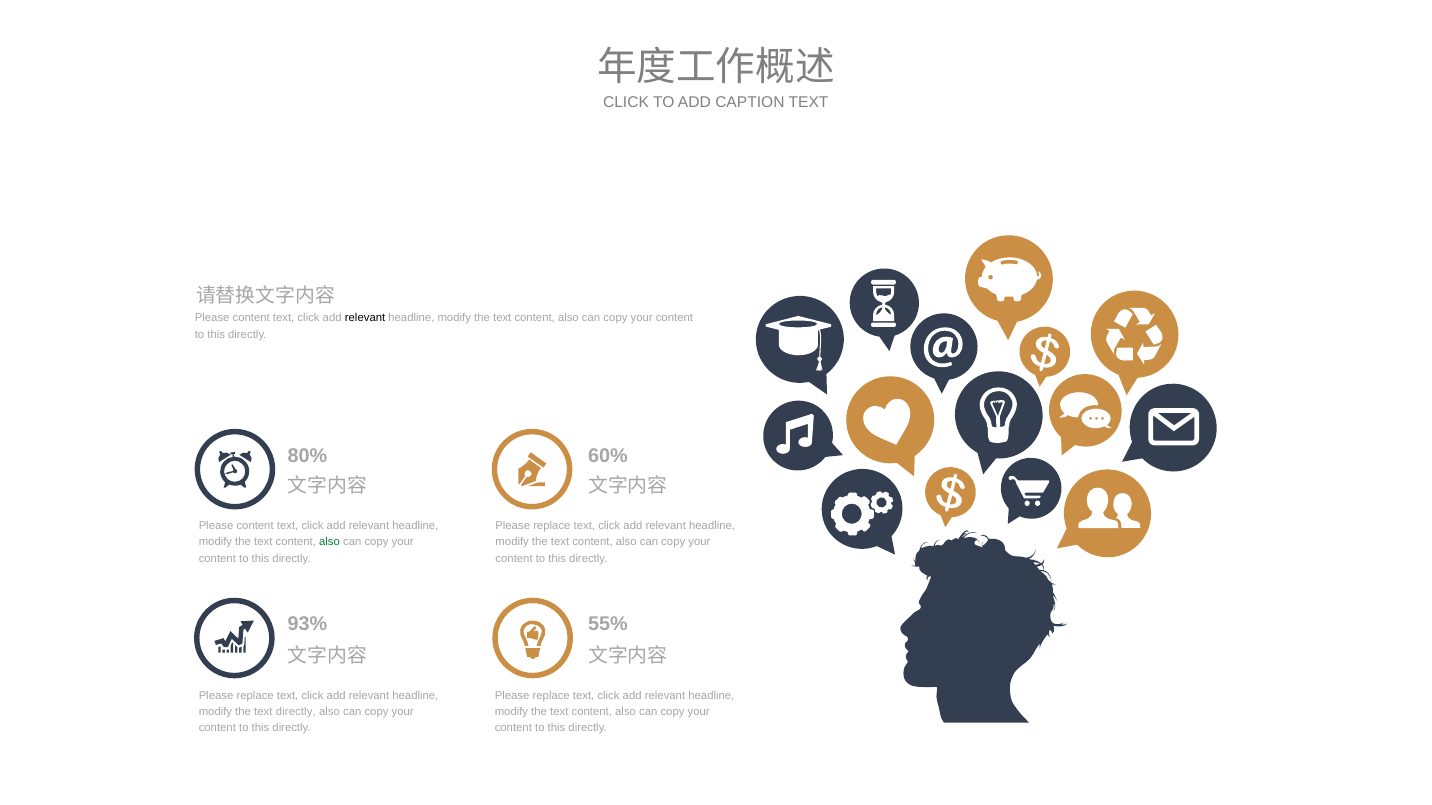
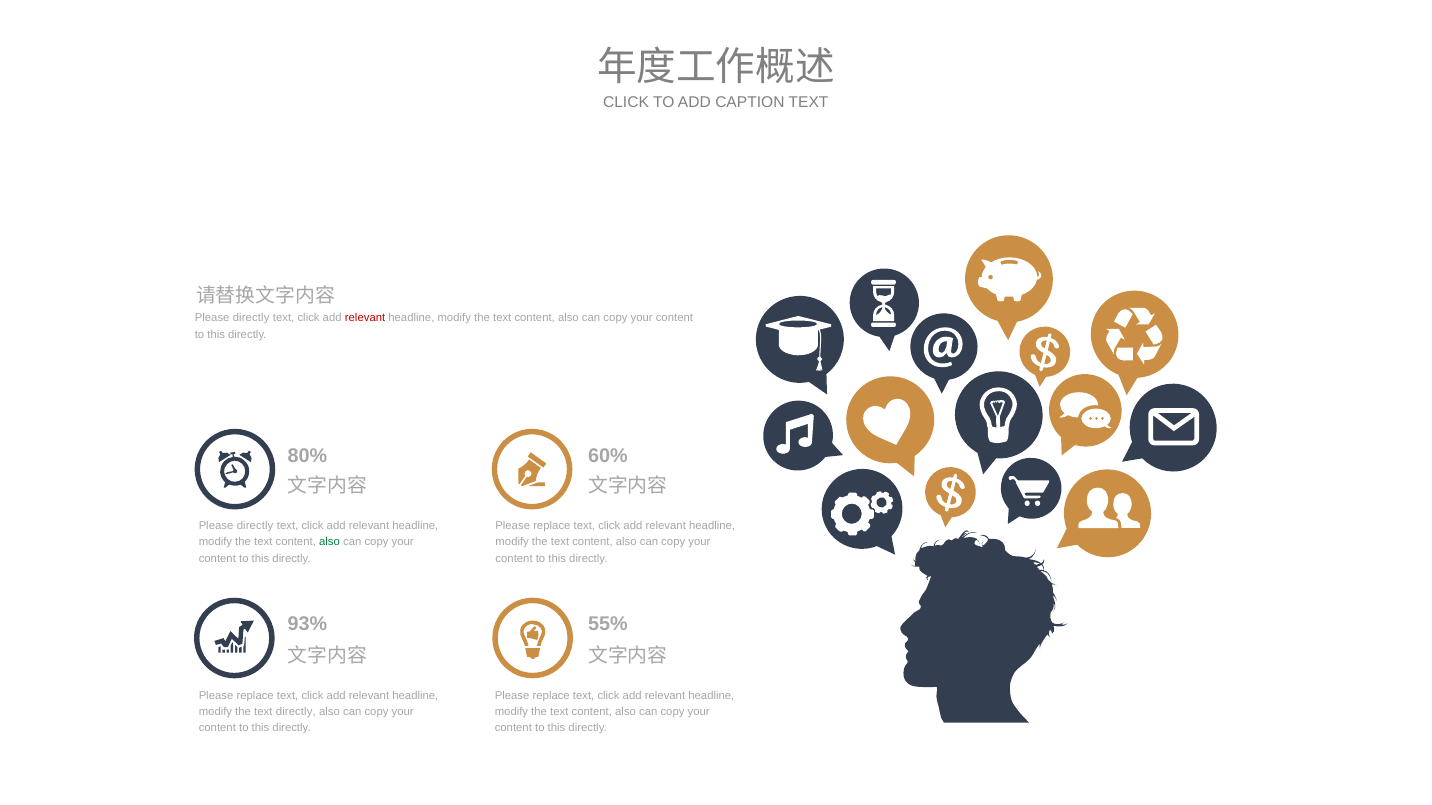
content: content -> directly (251, 318)
relevant colour: black -> red (365, 318)
content: content -> directly (255, 526)
